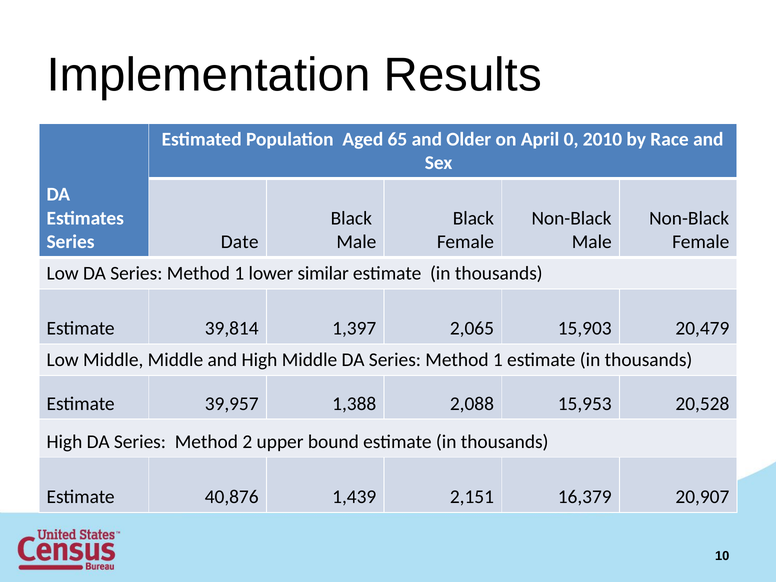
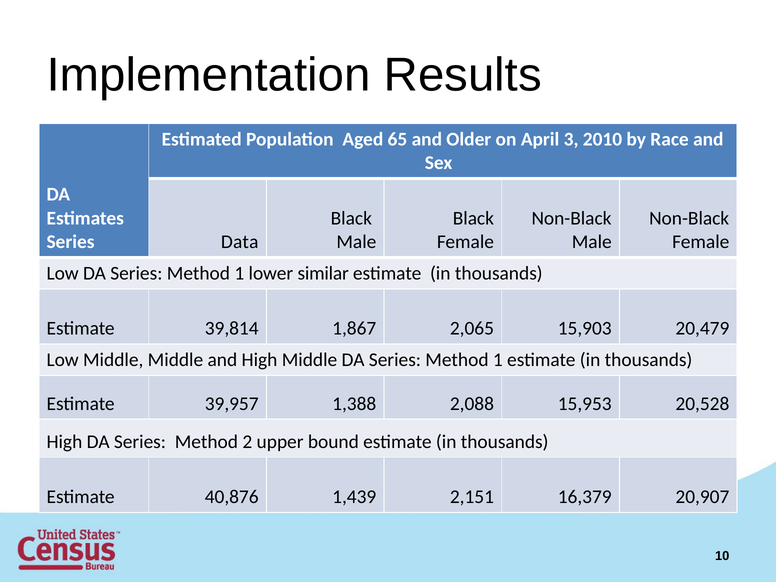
0: 0 -> 3 (571, 139)
Date: Date -> Data (240, 242)
1,397: 1,397 -> 1,867 (354, 329)
